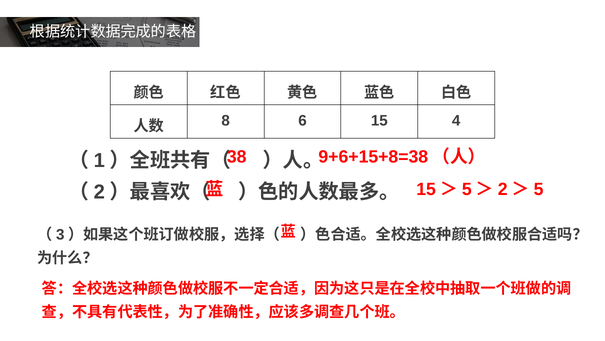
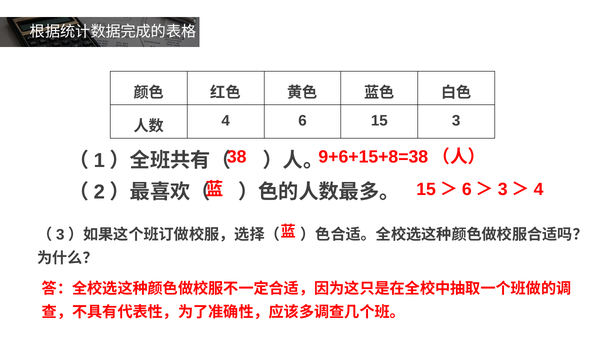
8: 8 -> 4 (226, 121)
15 4: 4 -> 3 (456, 121)
5: 5 -> 6 (467, 189)
2: 2 -> 3 (503, 189)
5: 5 -> 4 (539, 189)
